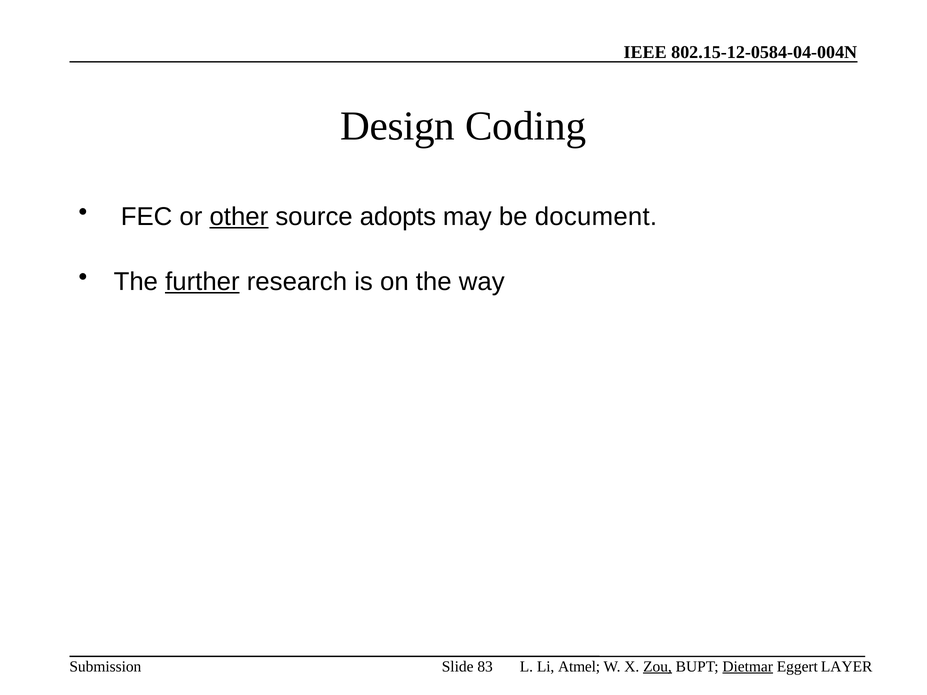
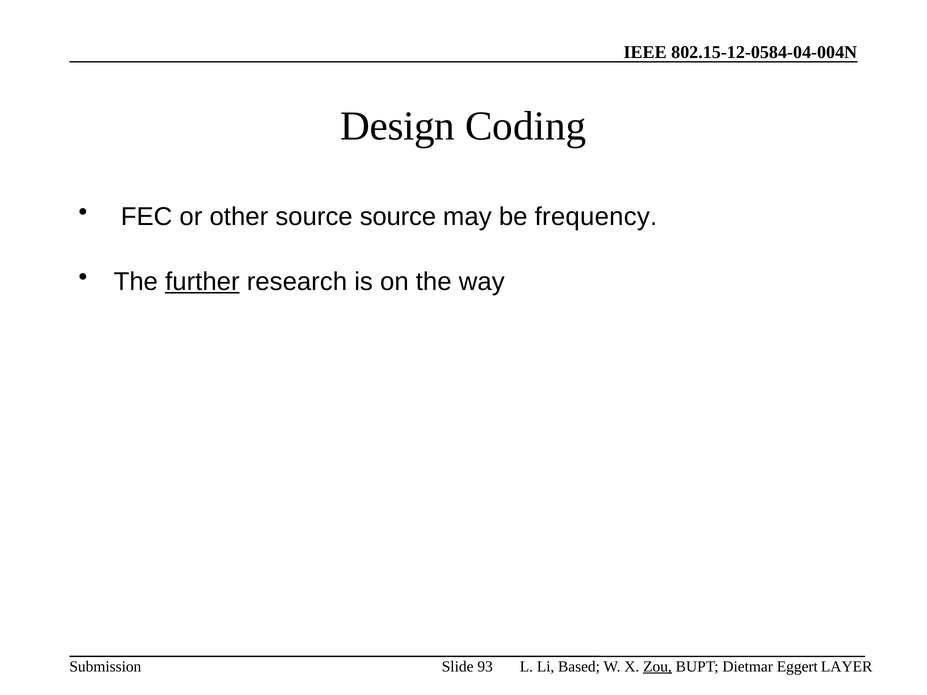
other underline: present -> none (239, 217)
source adopts: adopts -> source (398, 217)
document: document -> frequency (596, 217)
83: 83 -> 93 (485, 667)
Atmel: Atmel -> Based (579, 667)
Dietmar underline: present -> none (748, 667)
